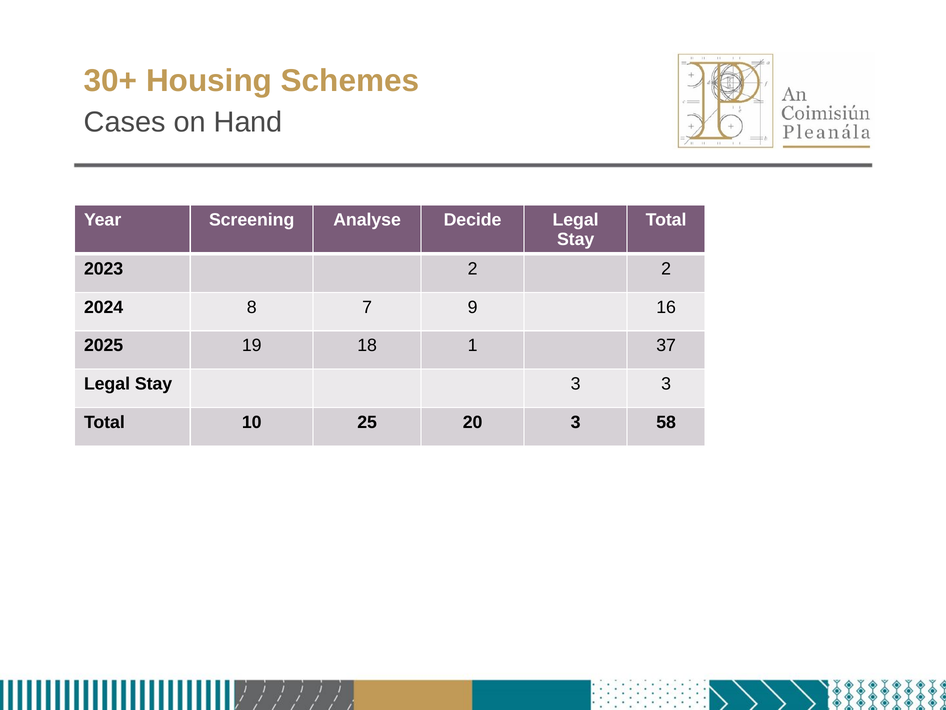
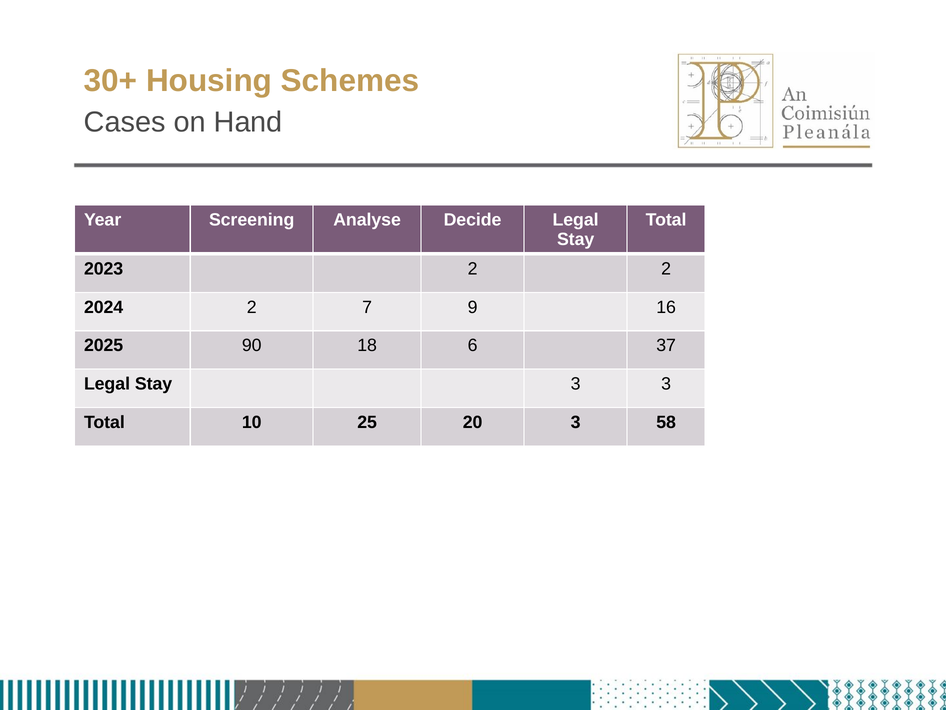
2024 8: 8 -> 2 (252, 307)
19: 19 -> 90 (252, 345)
1: 1 -> 6 (473, 345)
